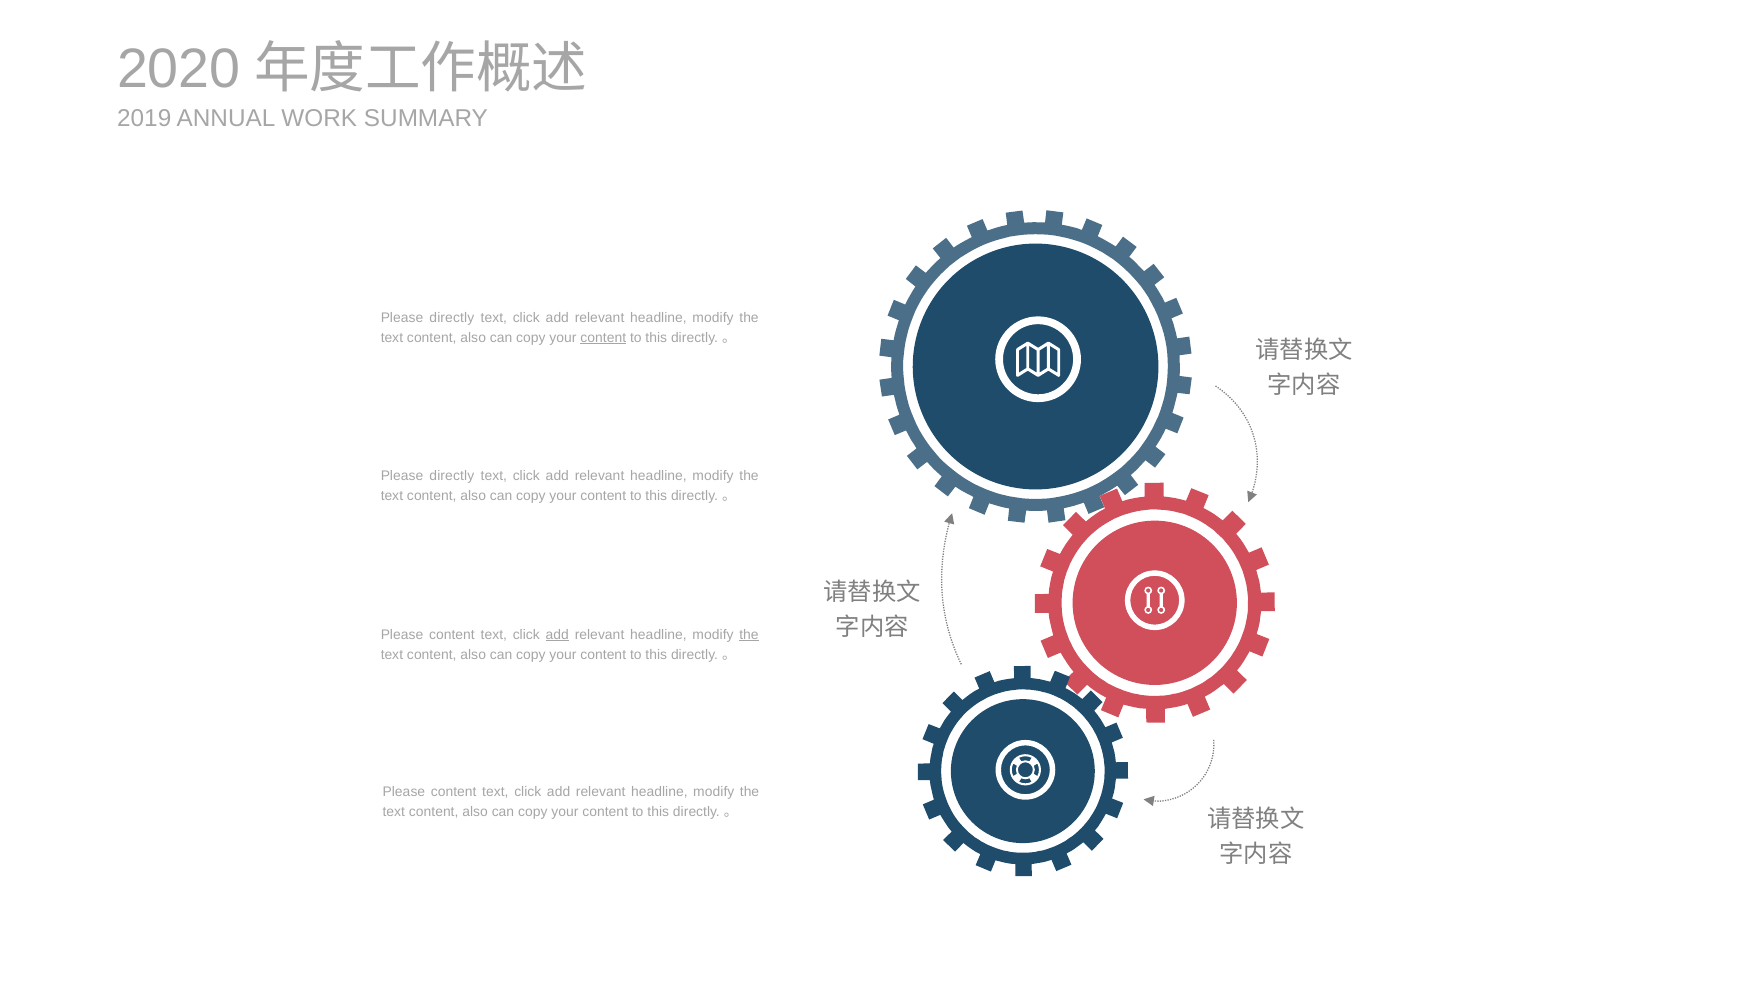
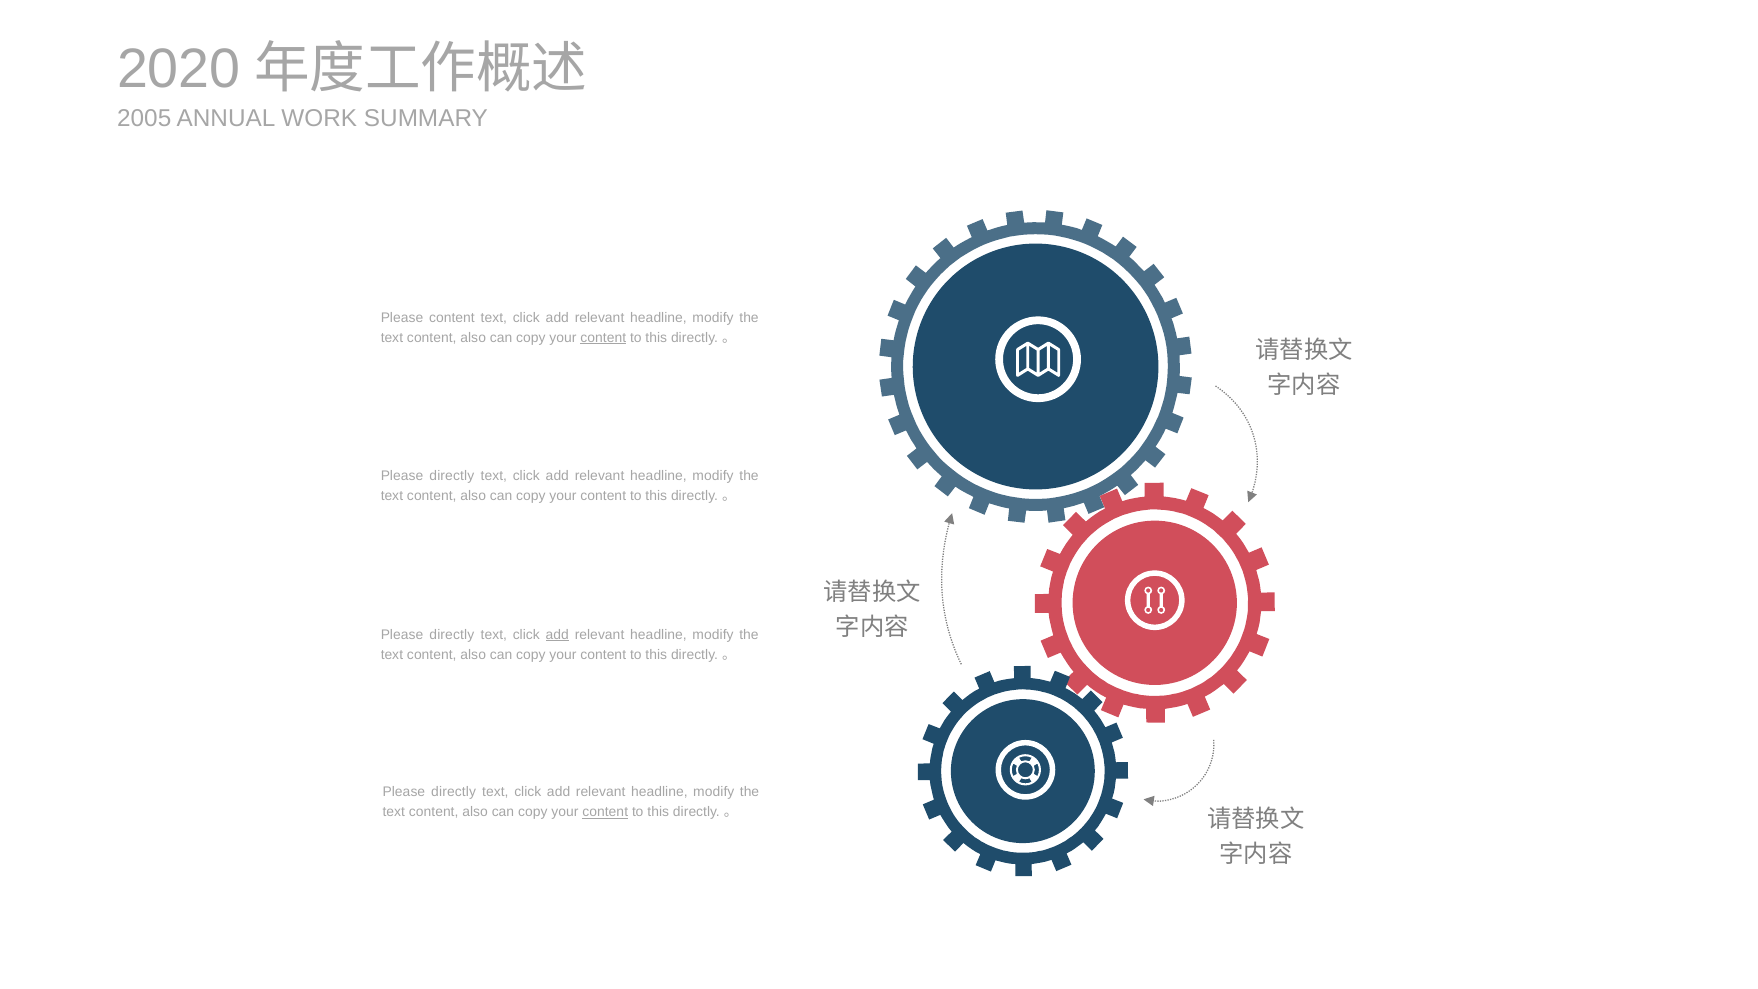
2019: 2019 -> 2005 (144, 118)
directly: directly -> content (452, 318)
content: content -> directly (452, 635)
the underline: present -> none (749, 635)
content: content -> directly (454, 792)
content underline: none -> present (605, 812)
